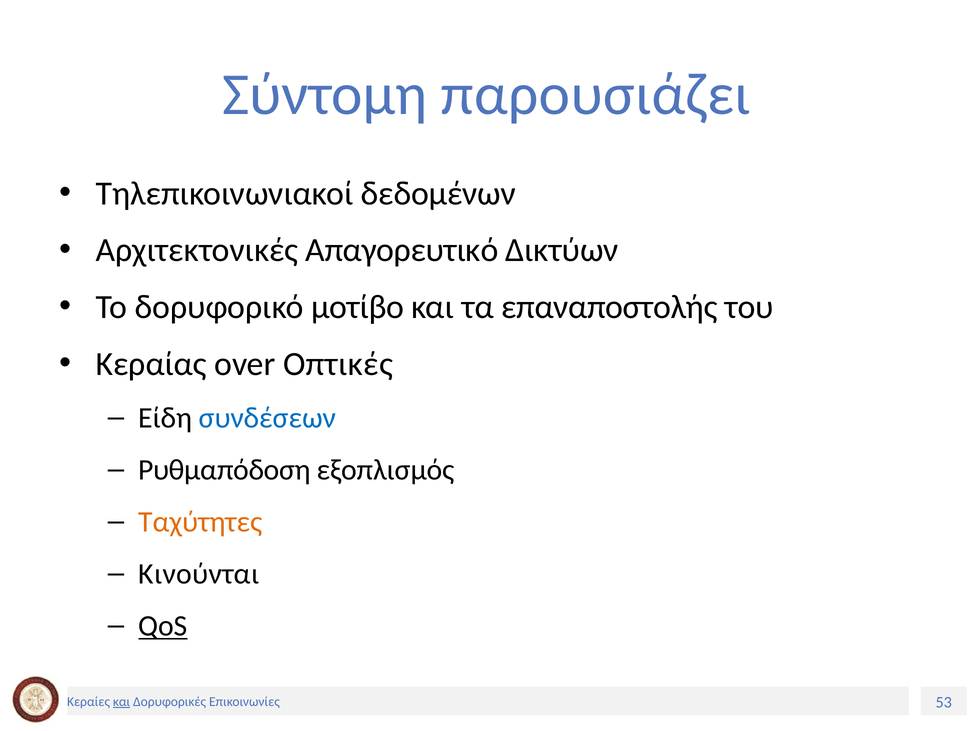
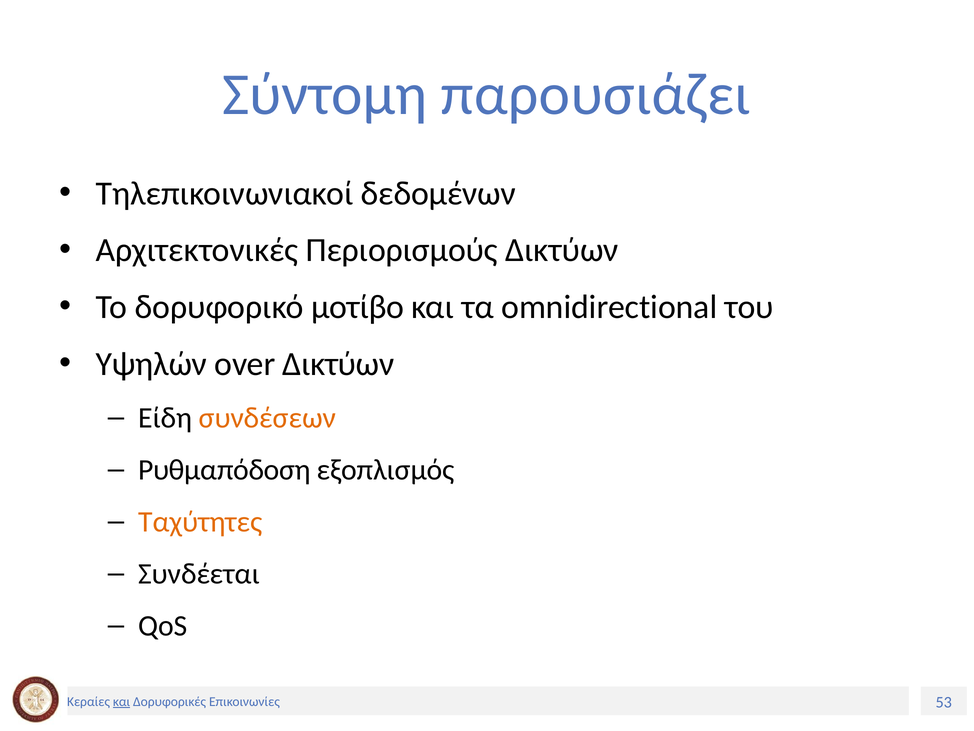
Απαγορευτικό: Απαγορευτικό -> Περιορισμούς (402, 250)
επαναποστολής: επαναποστολής -> omnidirectional (609, 307)
Κεραίας: Κεραίας -> Υψηλών (151, 364)
over Οπτικές: Οπτικές -> Δικτύων (338, 364)
συνδέσεων colour: blue -> orange (267, 418)
Κινούνται: Κινούνται -> Συνδέεται (199, 574)
QoS underline: present -> none (163, 625)
